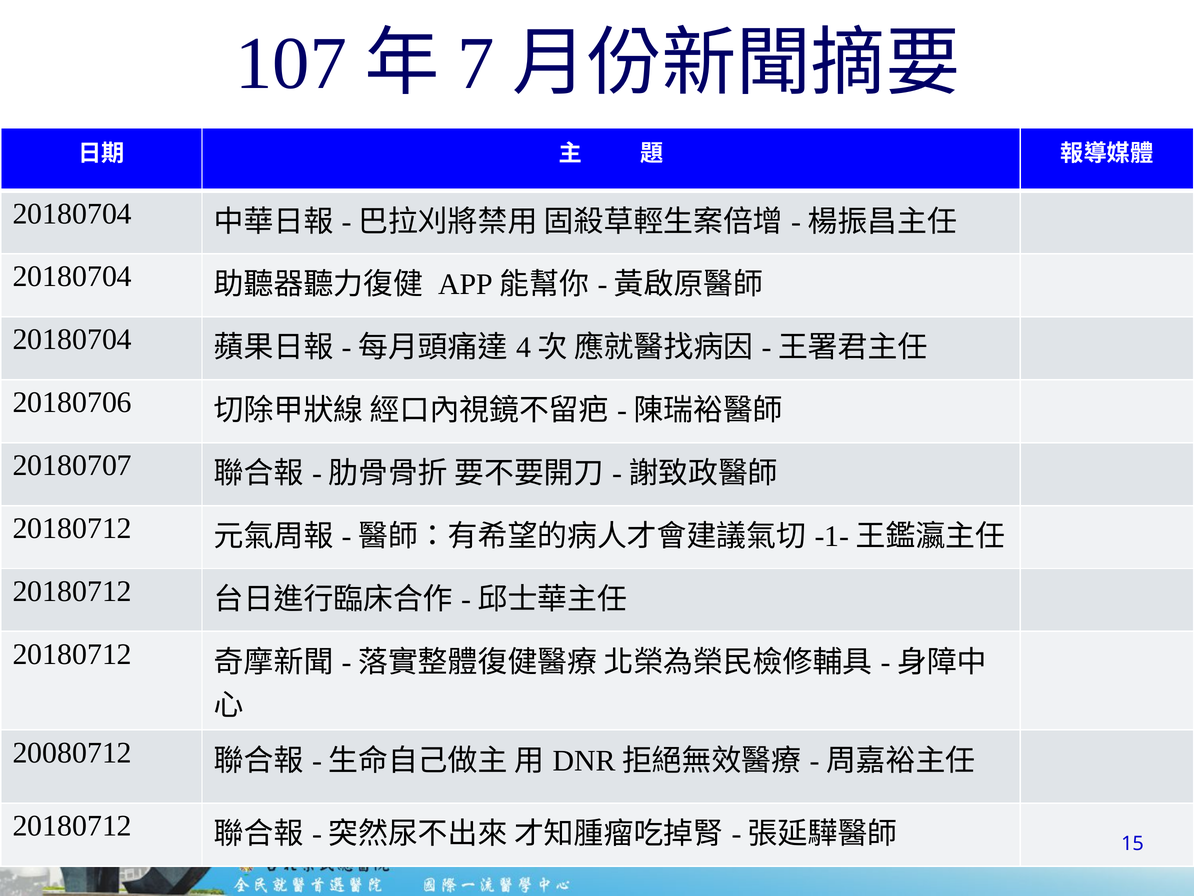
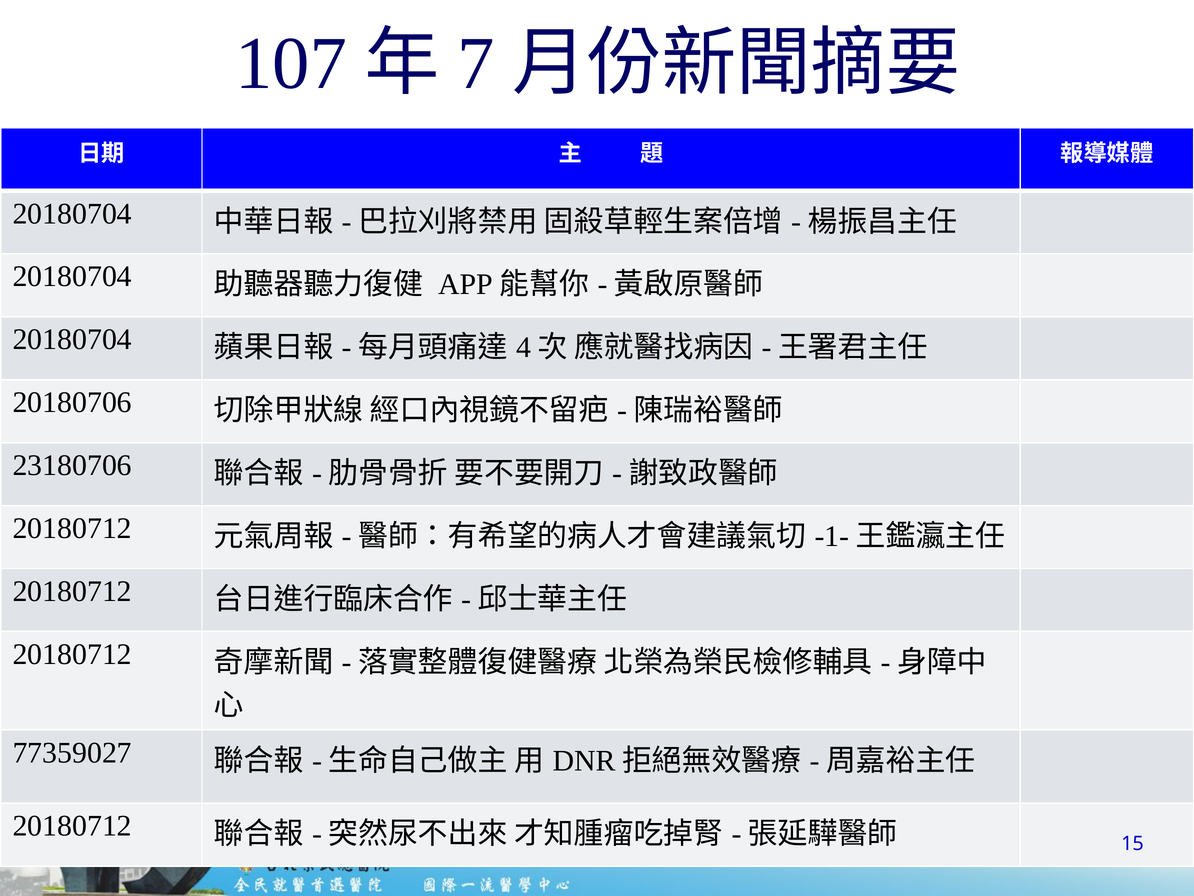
20180707: 20180707 -> 23180706 (72, 465)
20080712: 20080712 -> 77359027 (72, 752)
